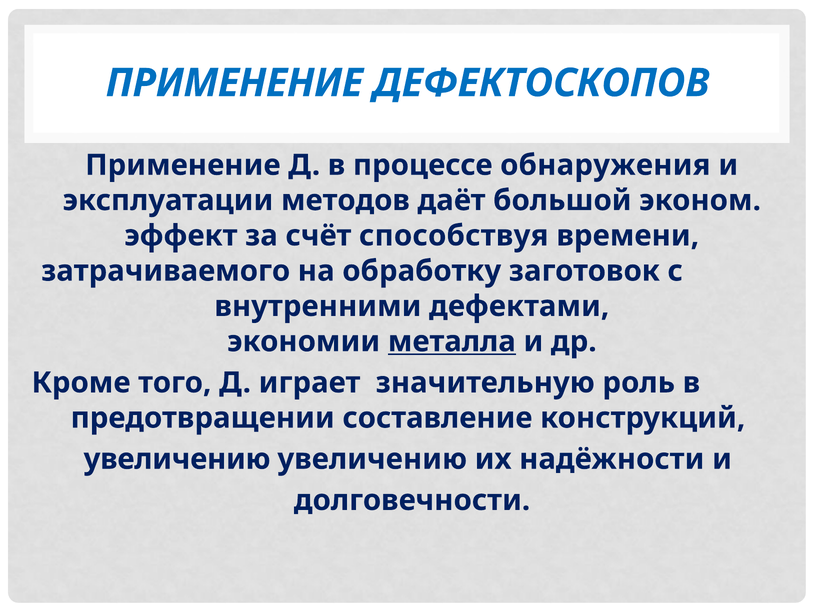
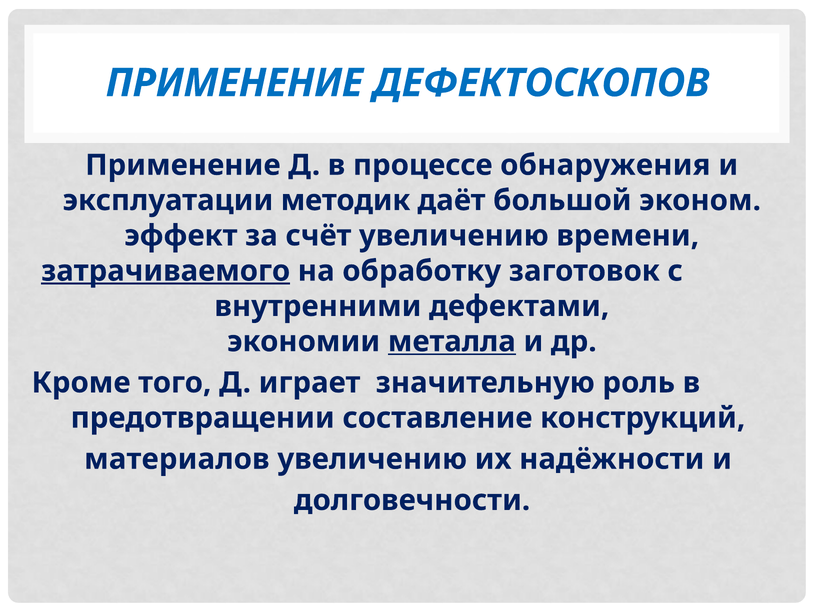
методов: методов -> методик (346, 200)
счёт способствуя: способствуя -> увеличению (454, 235)
затрачиваемого underline: none -> present (166, 271)
увеличению: увеличению -> материалов (177, 459)
